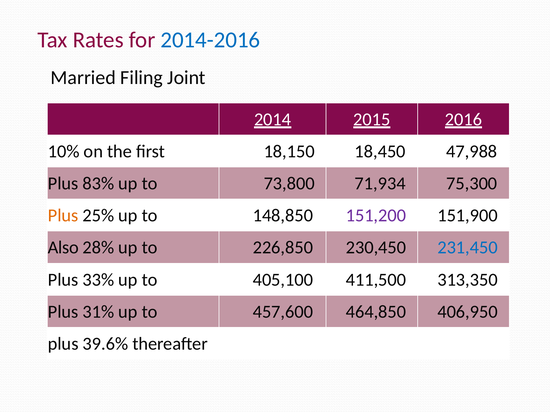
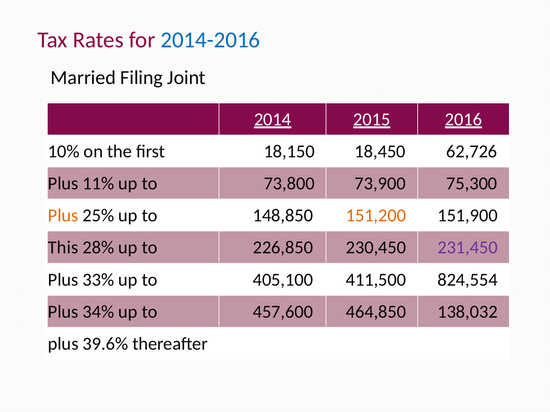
47,988: 47,988 -> 62,726 (472, 152)
83%: 83% -> 11% (98, 184)
71,934: 71,934 -> 73,900 (380, 184)
151,200 colour: purple -> orange (376, 216)
Also: Also -> This (63, 248)
231,450 colour: blue -> purple (468, 248)
313,350: 313,350 -> 824,554 (468, 280)
31%: 31% -> 34% (98, 312)
406,950: 406,950 -> 138,032 (468, 312)
